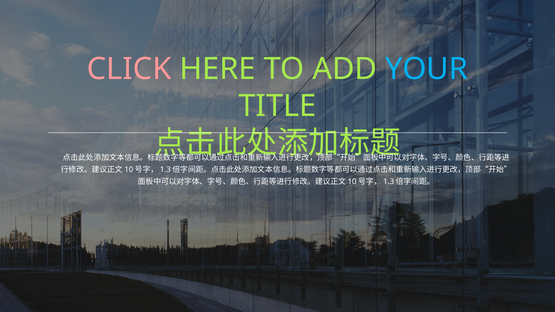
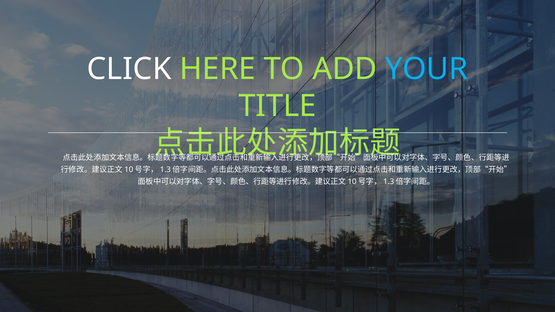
CLICK colour: pink -> white (129, 69)
